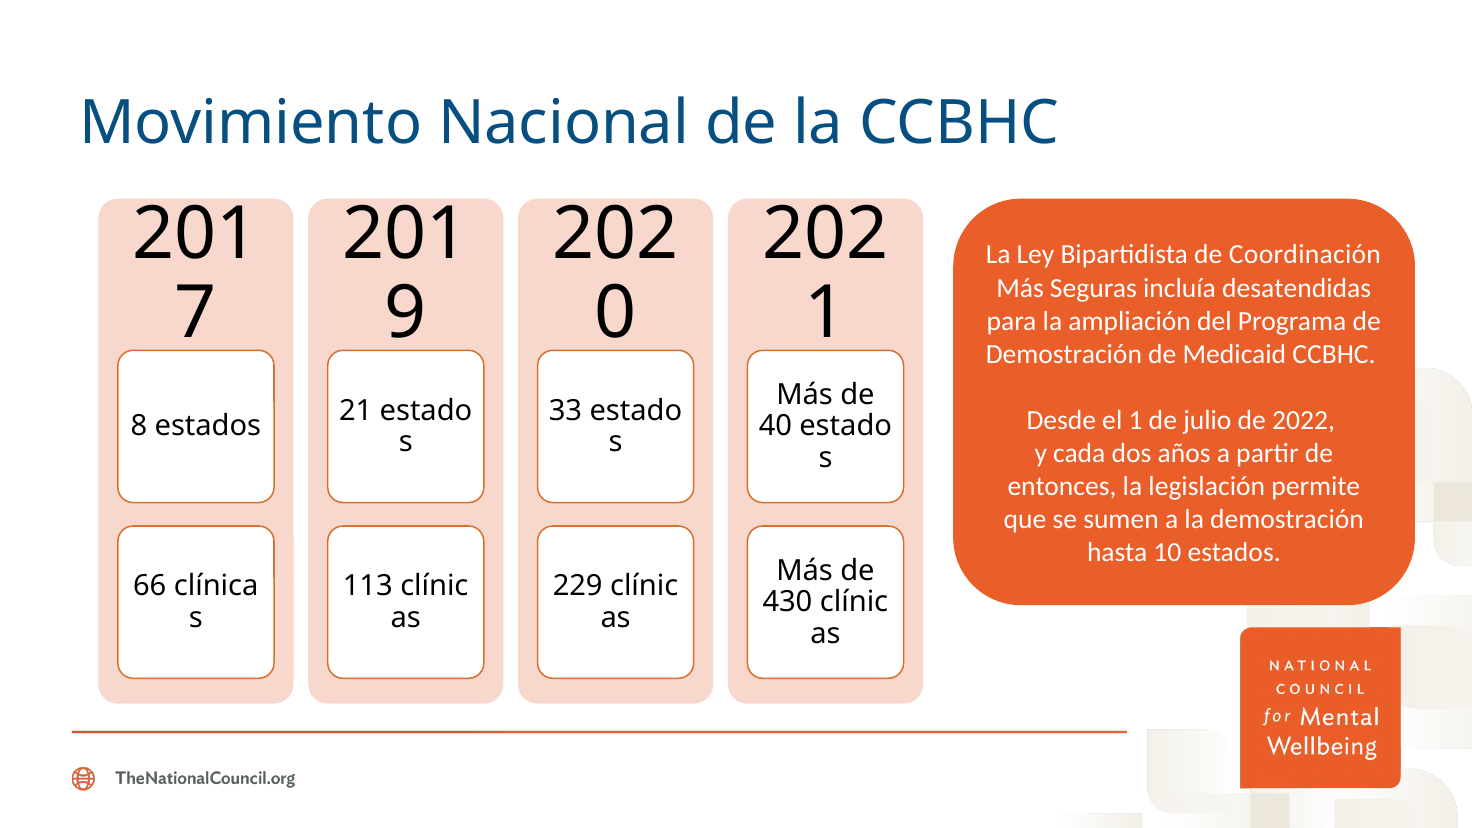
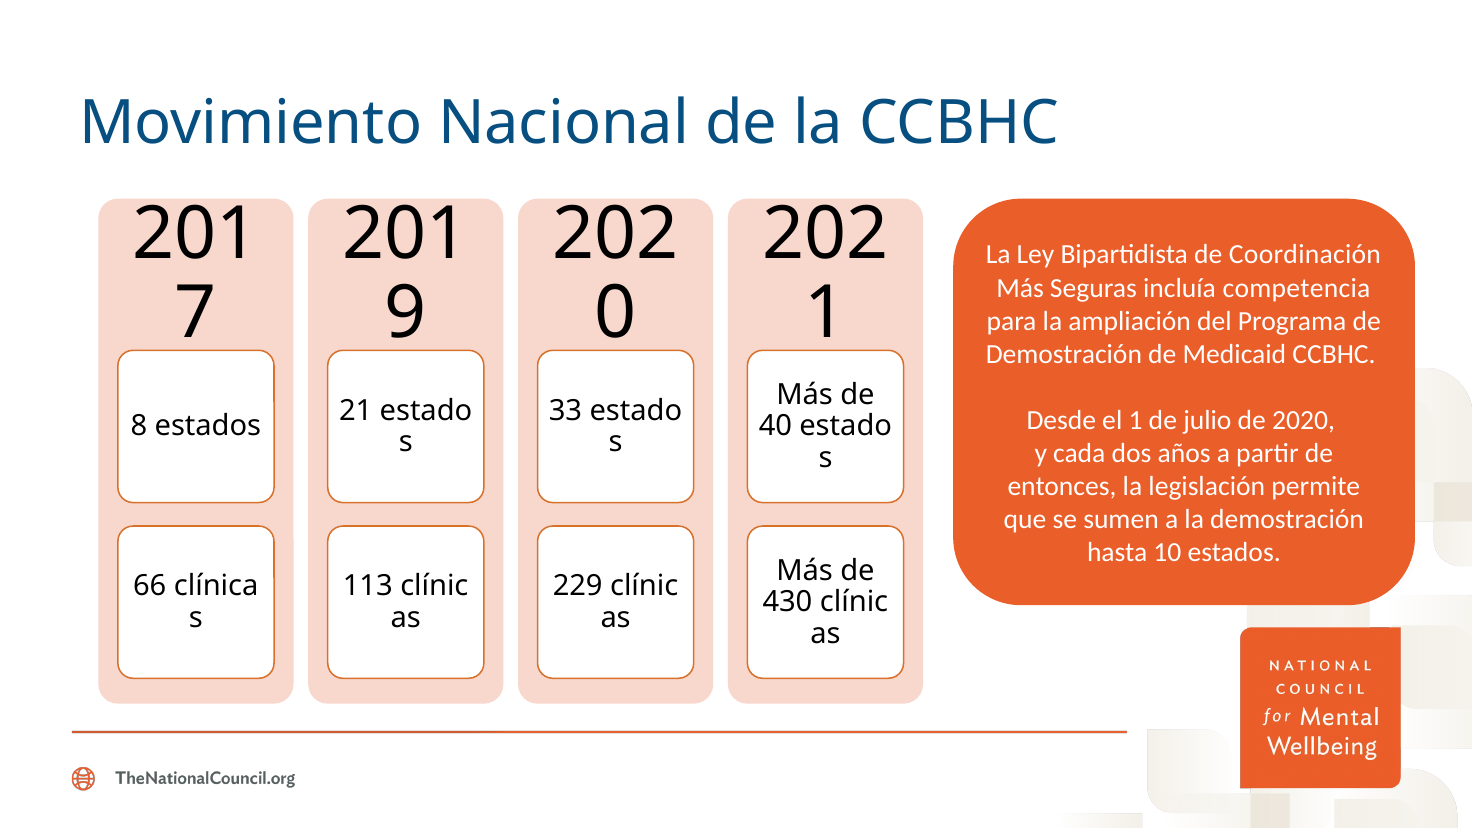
desatendidas: desatendidas -> competencia (1297, 288)
2022: 2022 -> 2020 (1304, 420)
